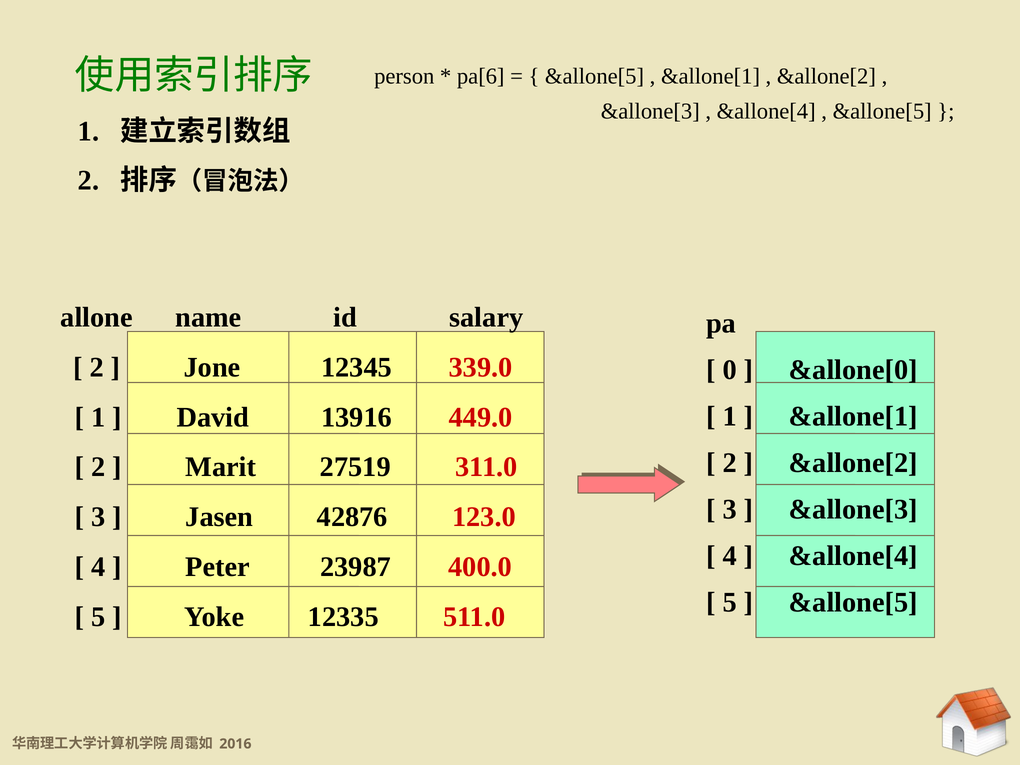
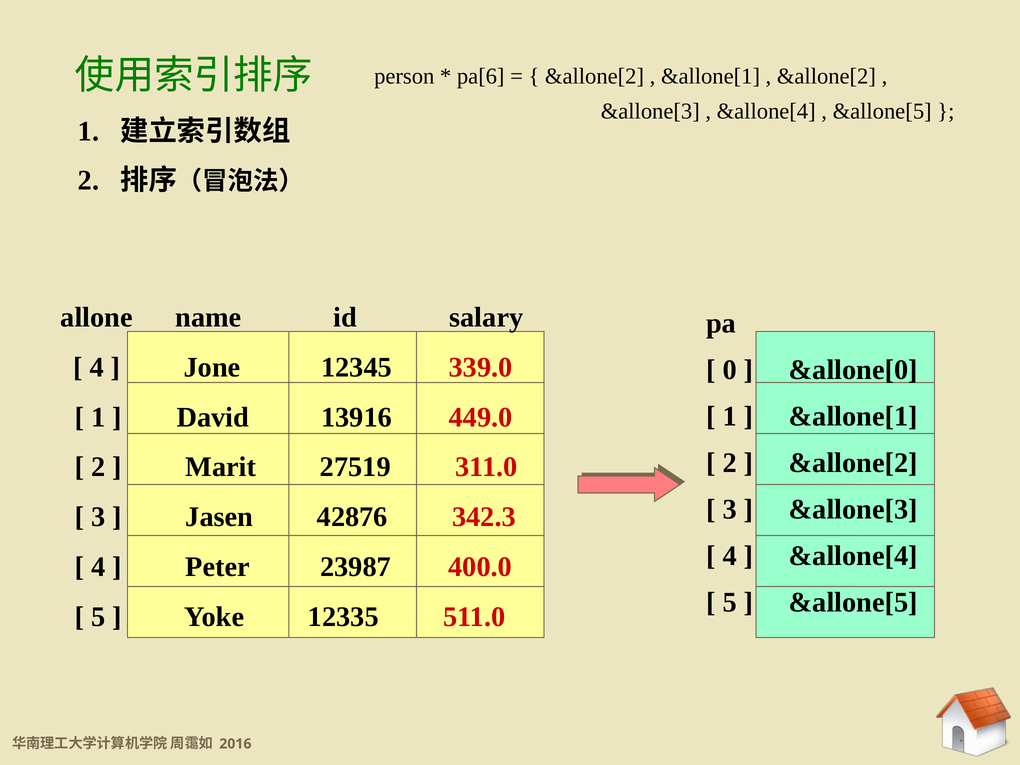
&allone[5: &allone[5 -> &allone[2 (595, 76)
2: 2 -> 4 (97, 367)
123.0: 123.0 -> 342.3 (484, 517)
